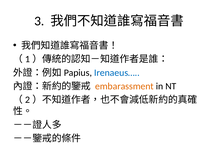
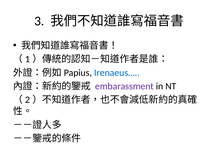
embarassment colour: orange -> purple (124, 86)
